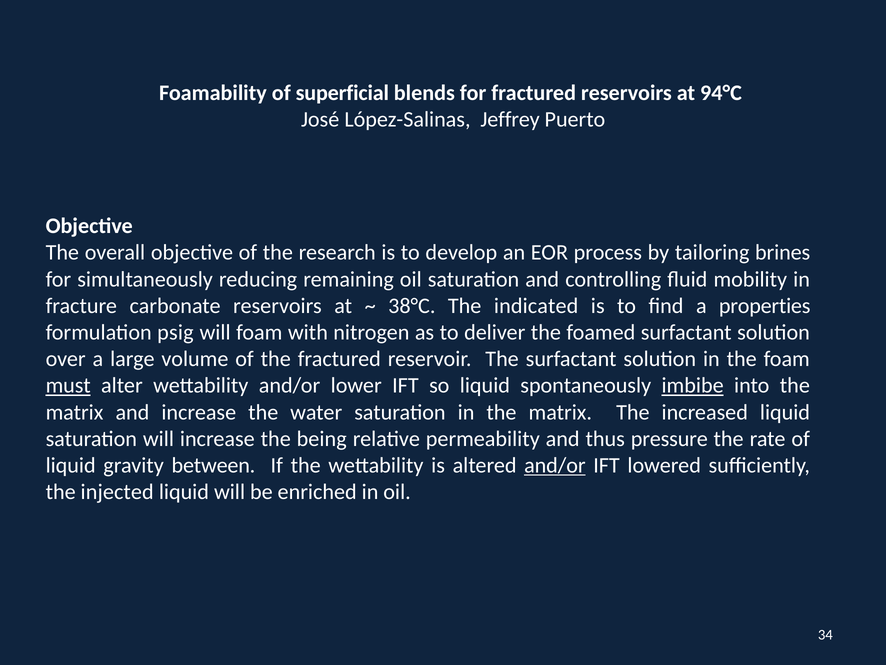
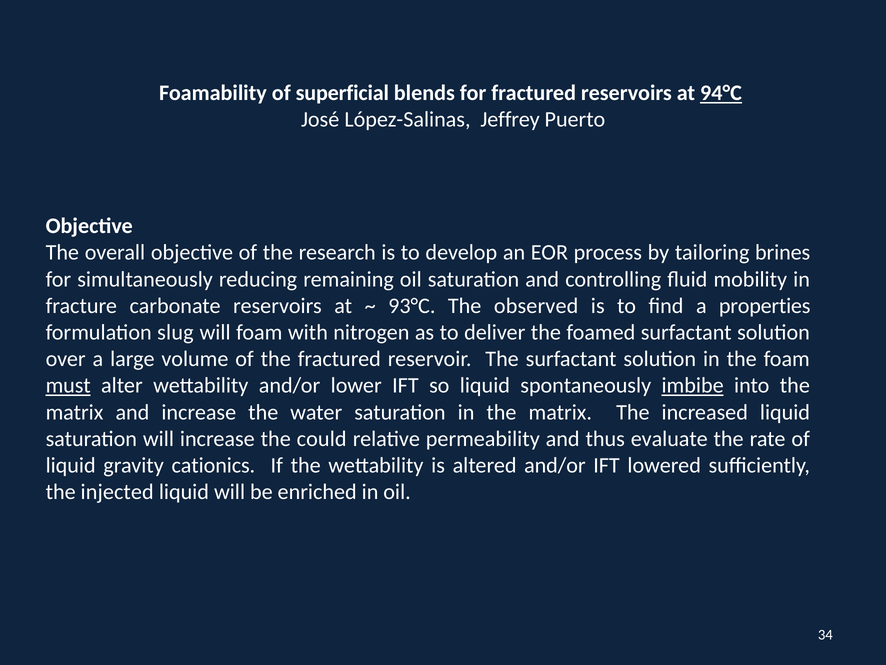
94°C underline: none -> present (721, 93)
38°C: 38°C -> 93°C (412, 306)
indicated: indicated -> observed (536, 306)
psig: psig -> slug (175, 332)
being: being -> could (322, 439)
pressure: pressure -> evaluate (669, 439)
between: between -> cationics (213, 465)
and/or underline: present -> none (555, 465)
